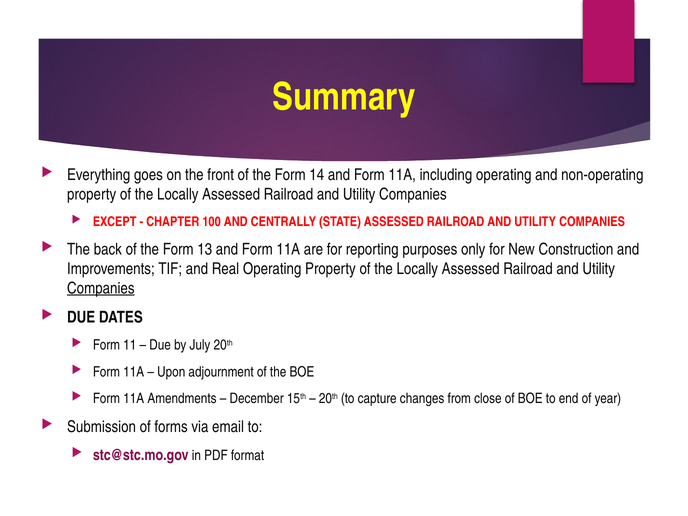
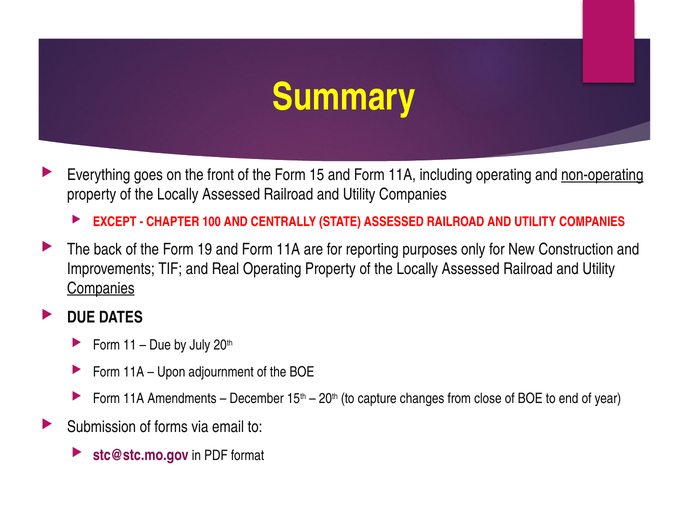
14: 14 -> 15 (317, 175)
non-operating underline: none -> present (602, 175)
13: 13 -> 19 (205, 249)
